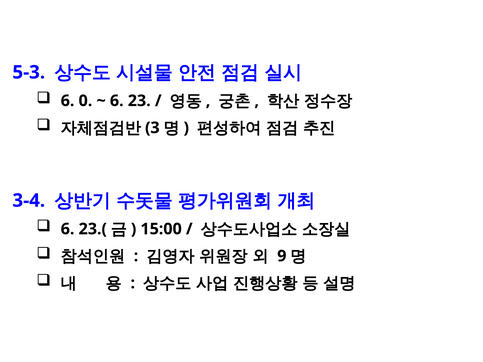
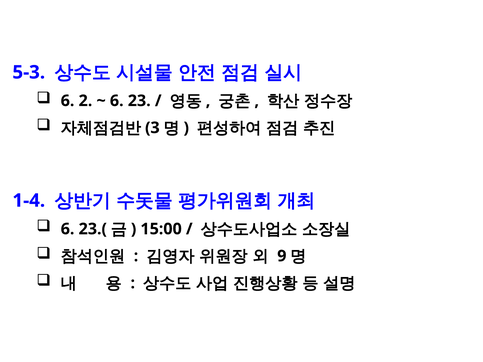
0: 0 -> 2 (85, 101)
3-4: 3-4 -> 1-4 (29, 201)
